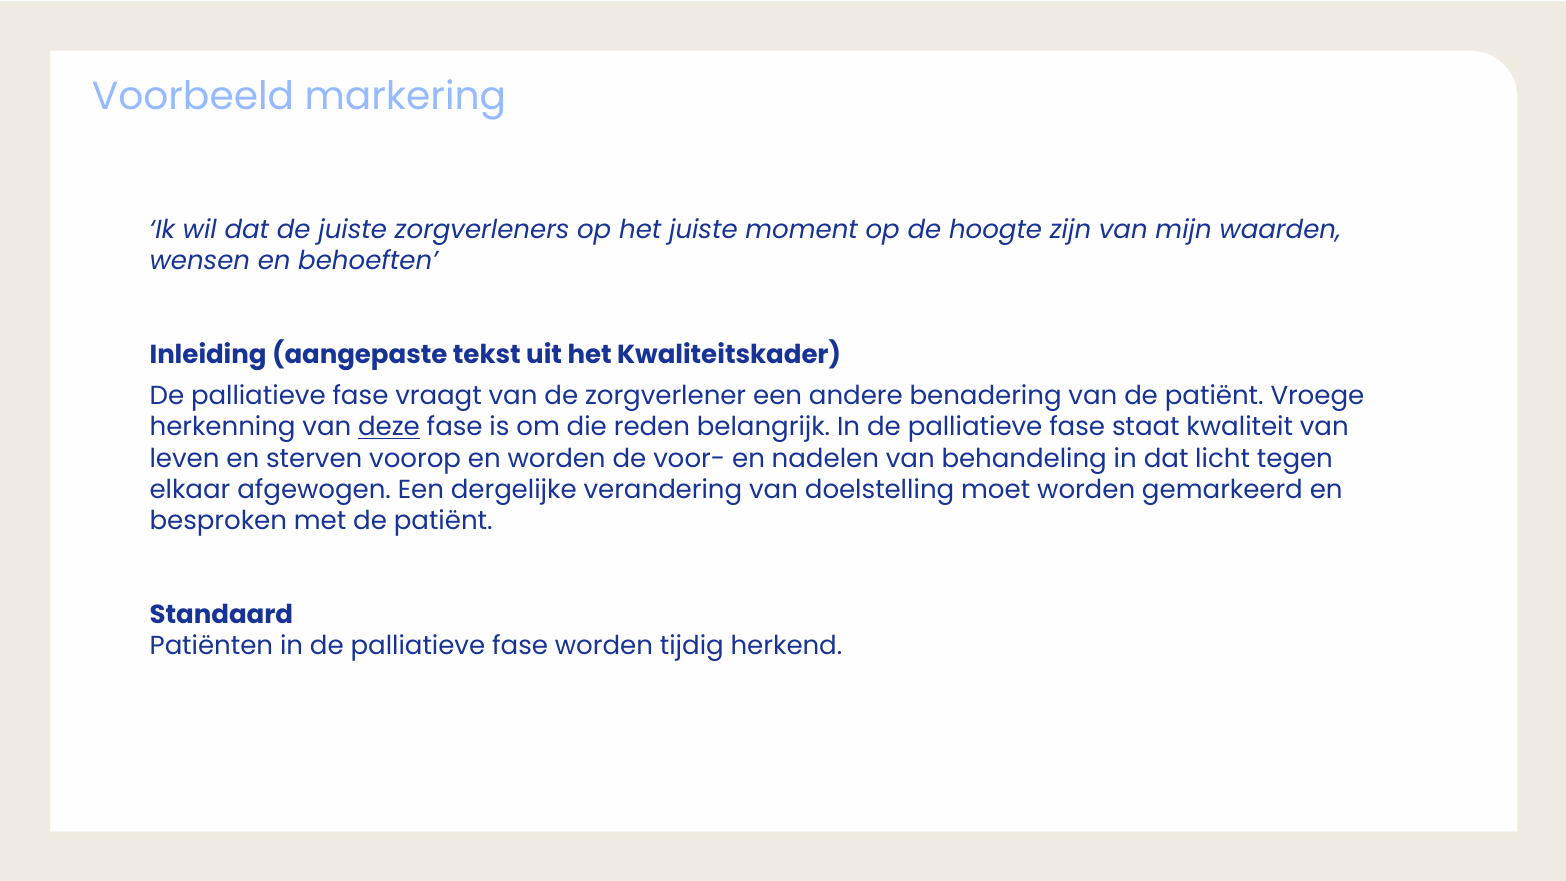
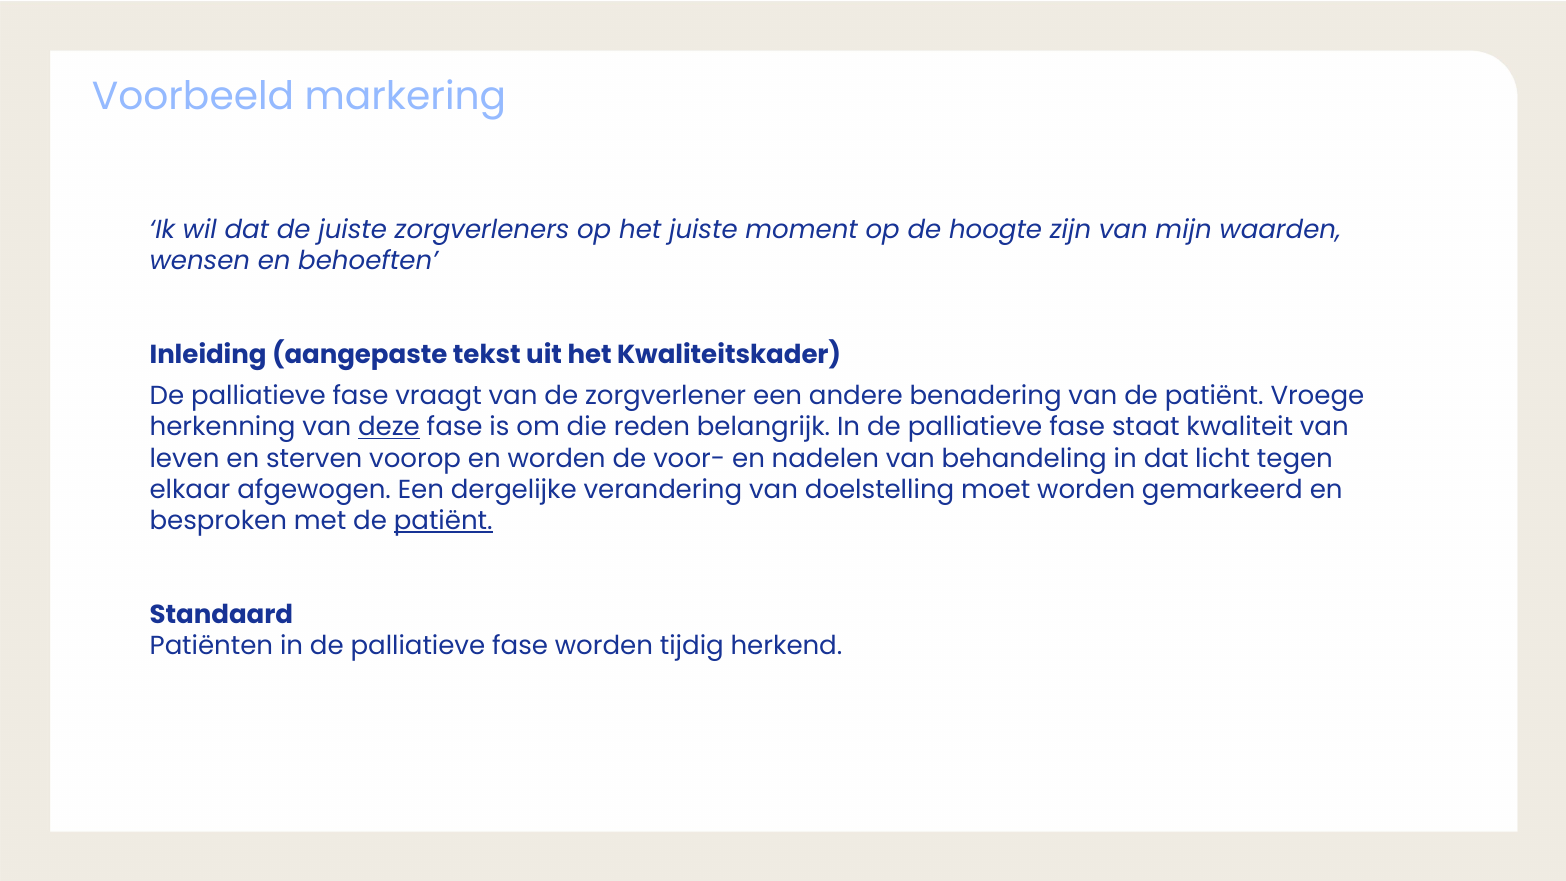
patiënt underline: none -> present (443, 521)
